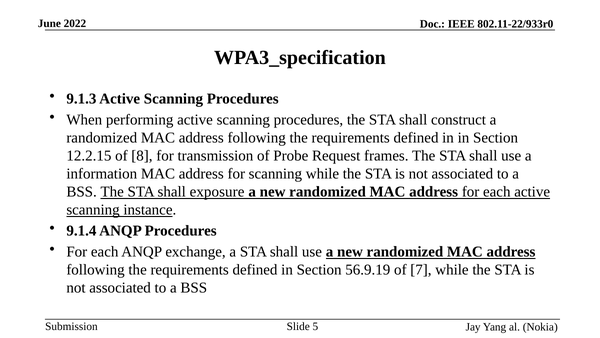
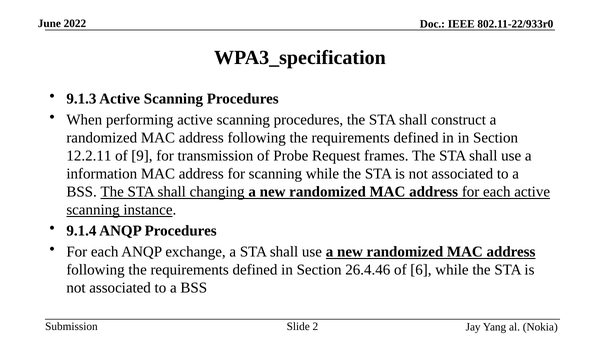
12.2.15: 12.2.15 -> 12.2.11 (89, 156)
8: 8 -> 9 (142, 156)
exposure: exposure -> changing (217, 192)
56.9.19: 56.9.19 -> 26.4.46 (368, 270)
7: 7 -> 6 (421, 270)
5: 5 -> 2 (315, 326)
